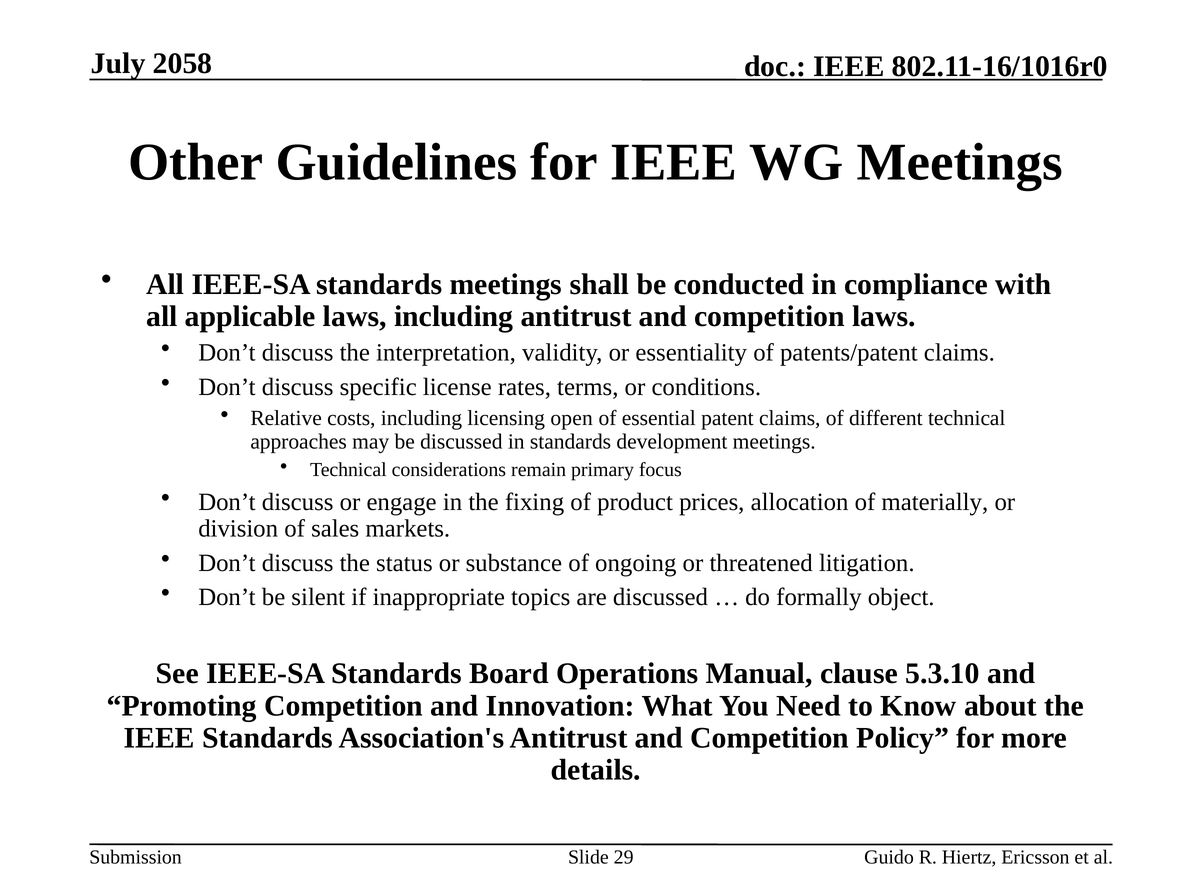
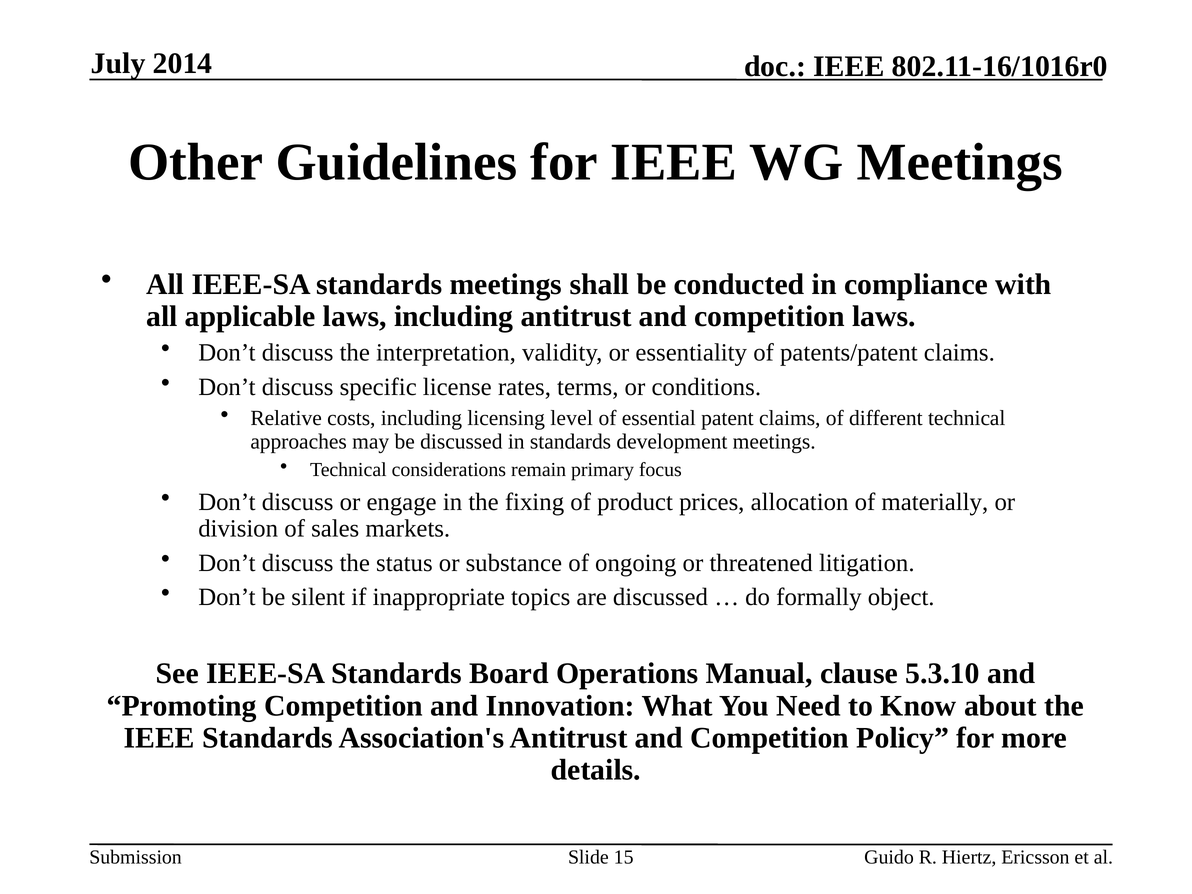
2058: 2058 -> 2014 (183, 63)
open: open -> level (572, 418)
29: 29 -> 15 (624, 857)
